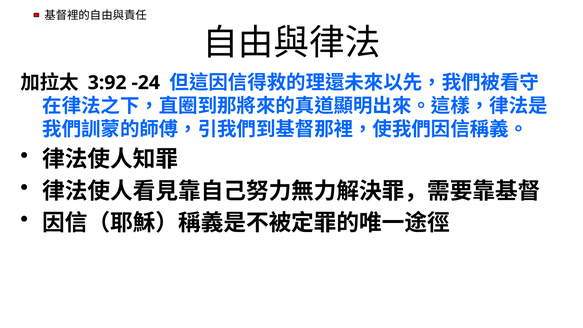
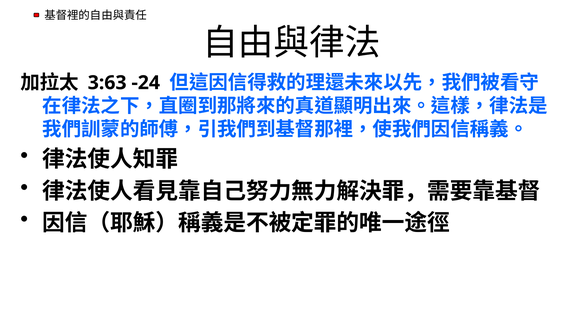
3:92: 3:92 -> 3:63 (107, 83)
